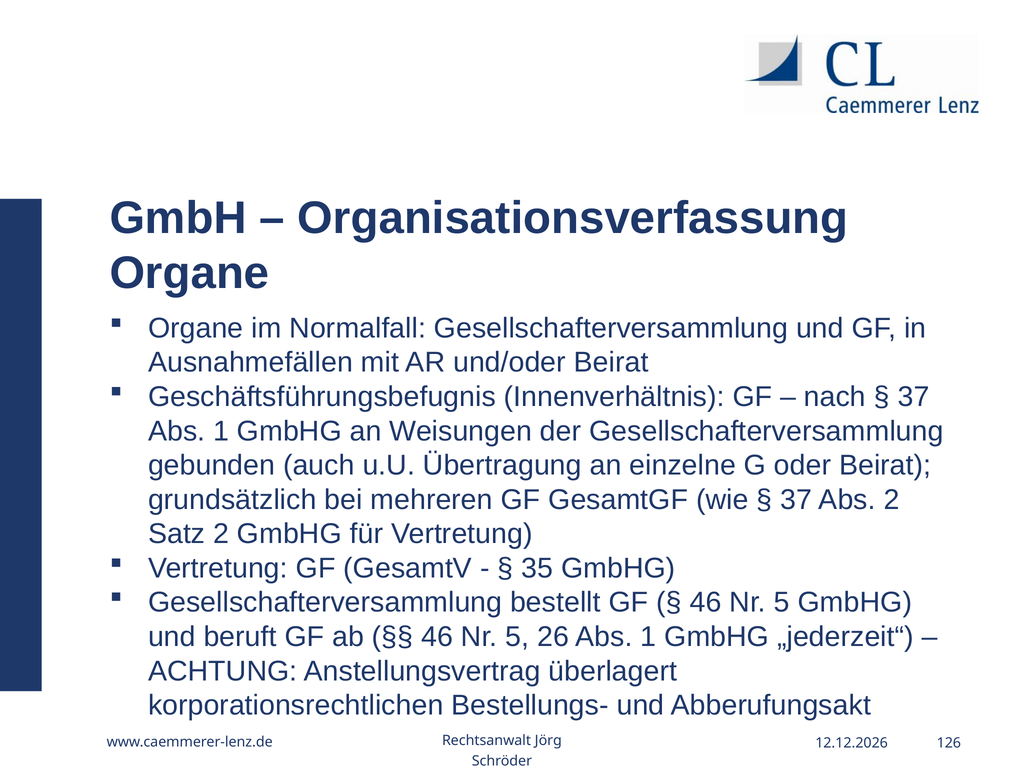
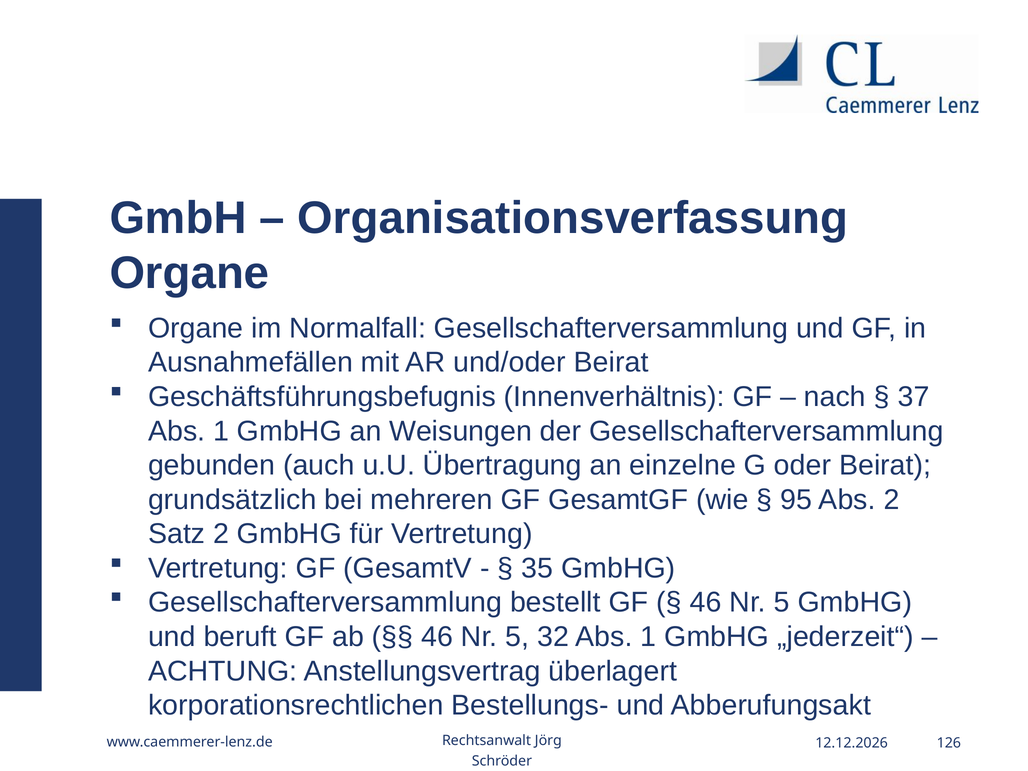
37: 37 -> 95 (796, 500)
26: 26 -> 32 (553, 637)
